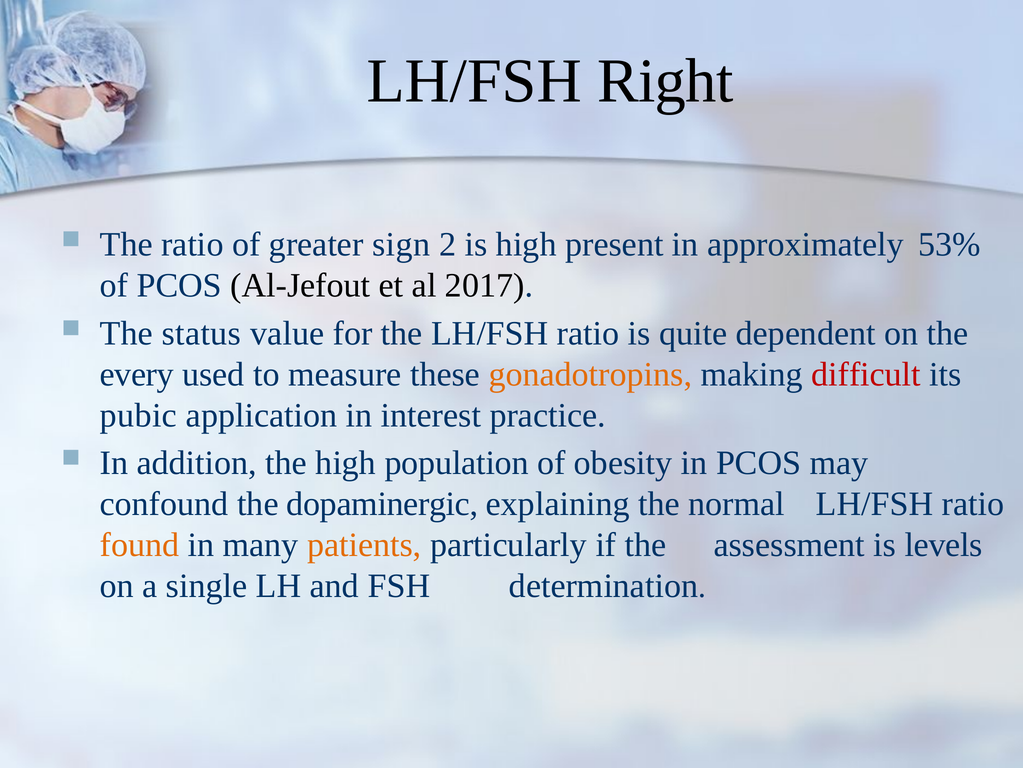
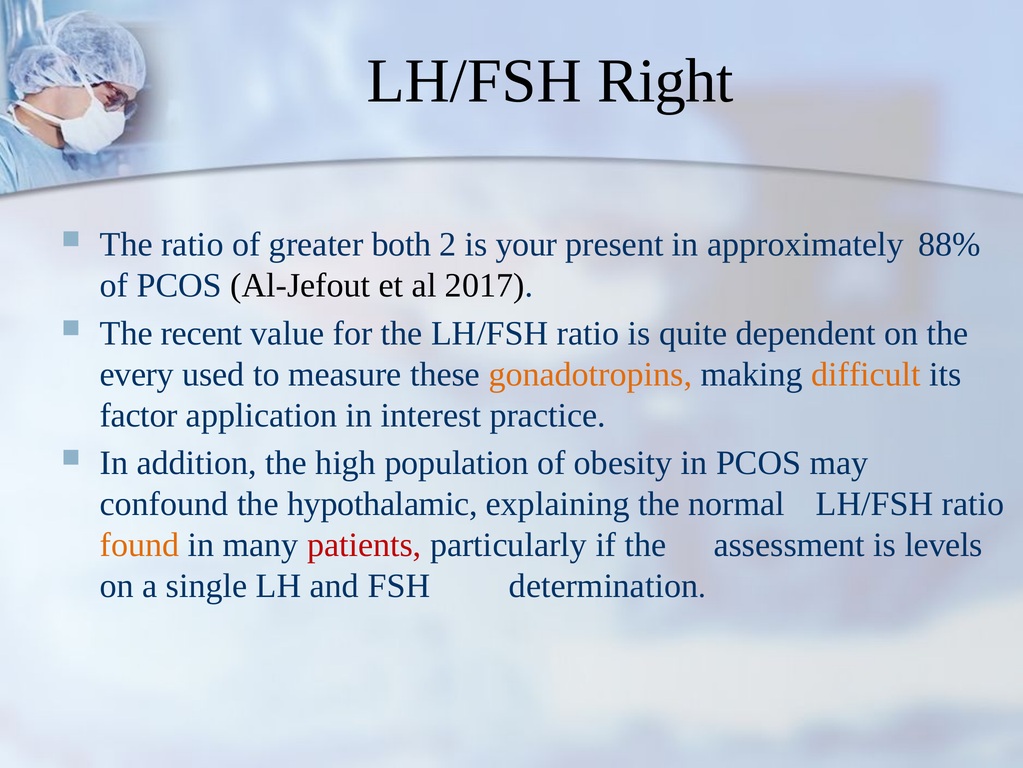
sign: sign -> both (402, 244)
is high: high -> your (526, 244)
53%: 53% -> 88% (949, 244)
status: status -> recent (202, 333)
difficult colour: red -> orange (866, 374)
pubic: pubic -> factor (139, 415)
dopaminergic: dopaminergic -> hypothalamic (382, 504)
patients colour: orange -> red (364, 545)
